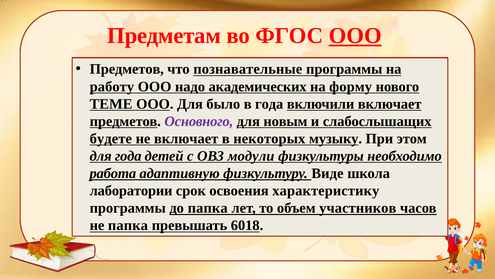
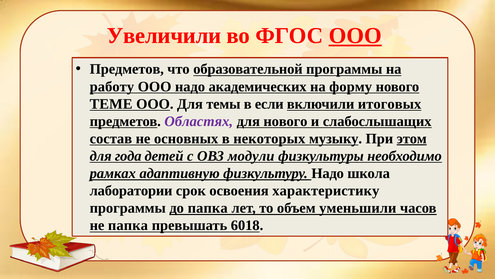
Предметам: Предметам -> Увеличили (164, 36)
познавательные: познавательные -> образовательной (248, 69)
было: было -> темы (223, 104)
в года: года -> если (269, 104)
включили включает: включает -> итоговых (390, 104)
Основного: Основного -> Областях (199, 121)
для новым: новым -> нового (285, 121)
будете: будете -> состав (111, 138)
не включает: включает -> основных (186, 138)
этом underline: none -> present (412, 138)
работа: работа -> рамках (113, 173)
физкультуру Виде: Виде -> Надо (328, 173)
участников: участников -> уменьшили (358, 208)
